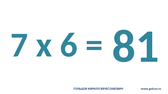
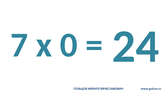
6: 6 -> 0 (69, 45)
81: 81 -> 24 (136, 47)
